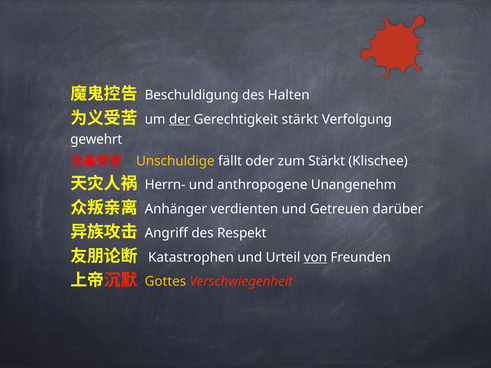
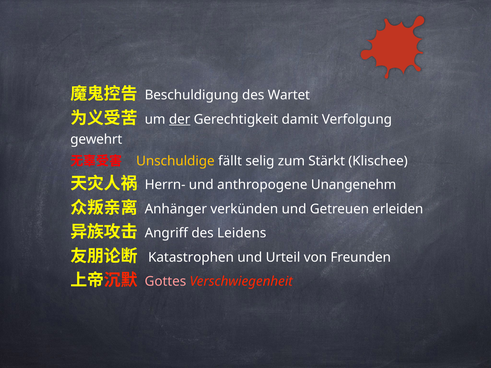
Halten: Halten -> Wartet (289, 95)
Gerechtigkeit stärkt: stärkt -> damit (300, 119)
oder: oder -> selig (260, 161)
verdienten: verdienten -> verkünden (244, 209)
darüber: darüber -> erleiden (398, 209)
Respekt: Respekt -> Leidens (242, 233)
von underline: present -> none (315, 257)
Gottes colour: yellow -> pink (165, 282)
